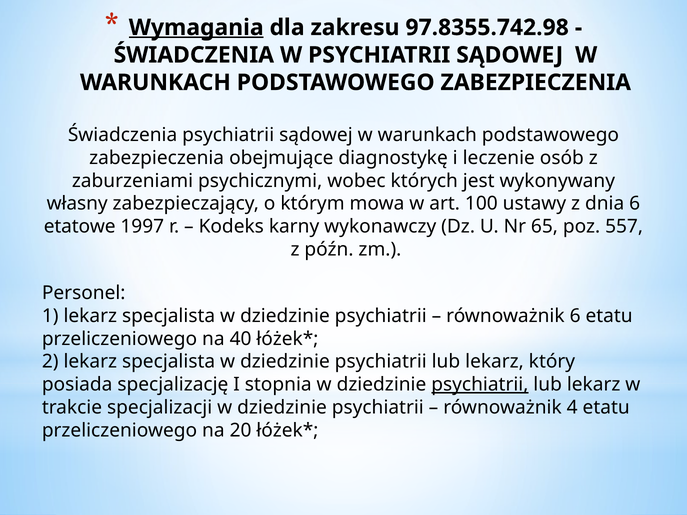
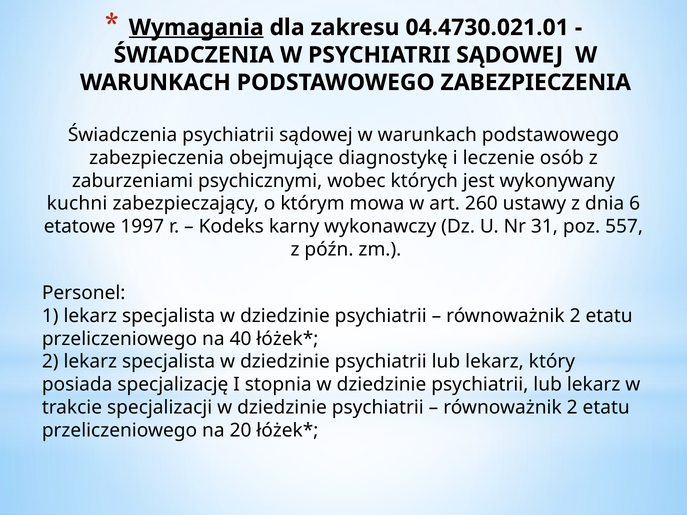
97.8355.742.98: 97.8355.742.98 -> 04.4730.021.01 (487, 28)
własny: własny -> kuchni (77, 204)
100: 100 -> 260 (481, 204)
65: 65 -> 31 (544, 227)
6: 6 -> 2 (575, 316)
psychiatrii underline: present -> none (480, 385)
4: 4 -> 2 (572, 408)
